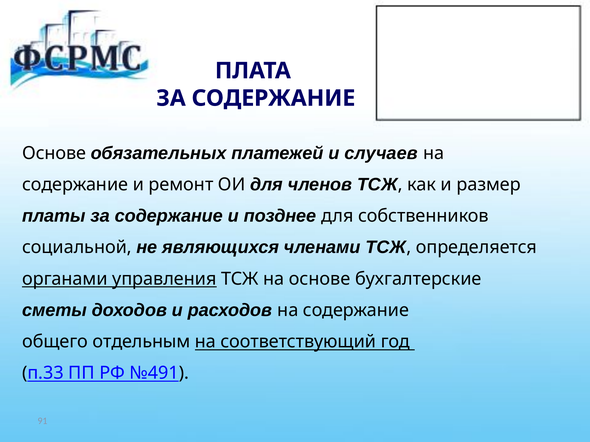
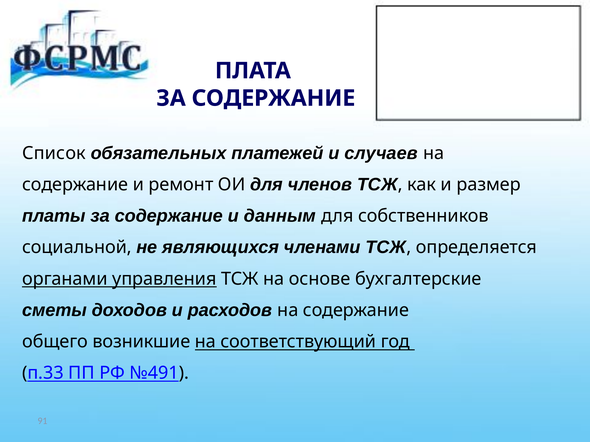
Основе: Основе -> Список (54, 153)
позднее: позднее -> данным (280, 216)
отдельным: отдельным -> возникшие (141, 342)
